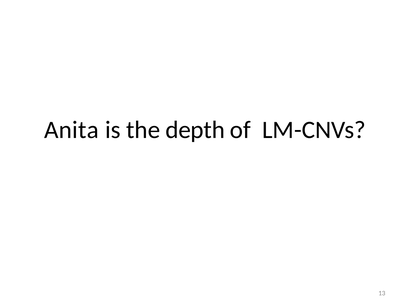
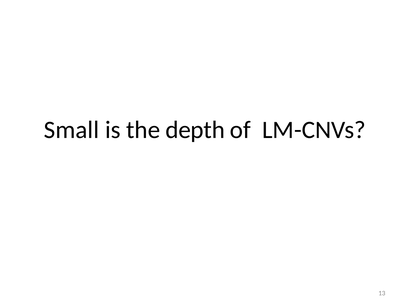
Anita: Anita -> Small (72, 130)
